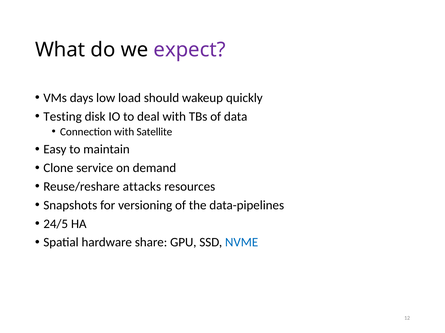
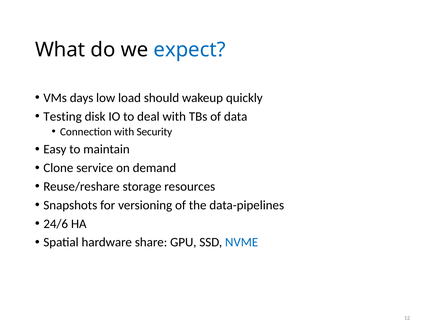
expect colour: purple -> blue (190, 50)
Satellite: Satellite -> Security (154, 132)
attacks: attacks -> storage (142, 187)
24/5: 24/5 -> 24/6 (56, 224)
